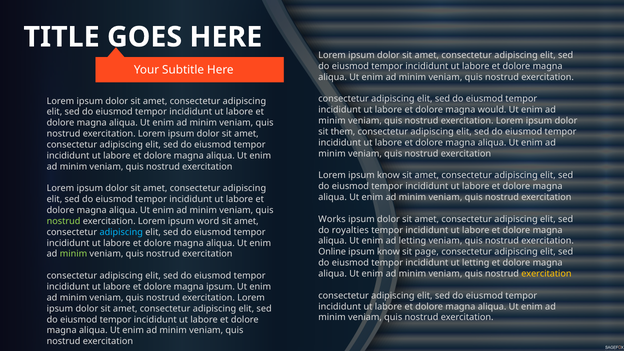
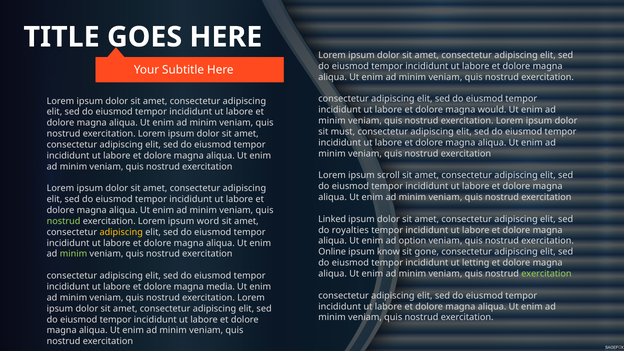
them: them -> must (343, 132)
Lorem ipsum know: know -> scroll (388, 175)
Works: Works -> Linked (332, 219)
adipiscing colour: light blue -> yellow (121, 232)
ad letting: letting -> option (412, 241)
page: page -> gone (427, 252)
exercitation colour: yellow -> light green (546, 274)
magna ipsum: ipsum -> media (220, 287)
